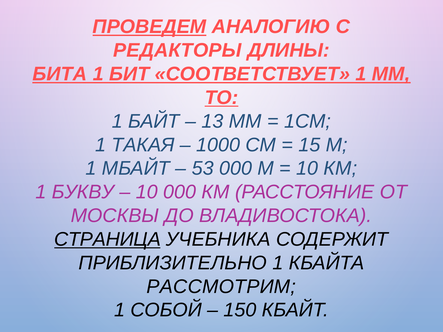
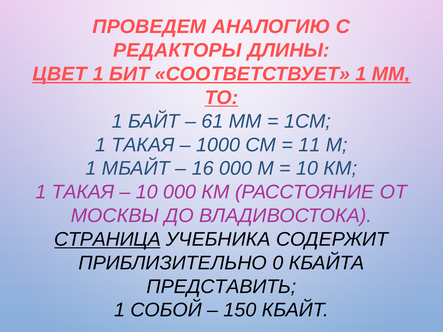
ПРОВЕДЕМ underline: present -> none (150, 27)
БИТА: БИТА -> ЦВЕТ (60, 74)
13: 13 -> 61 (212, 121)
15: 15 -> 11 (309, 145)
53: 53 -> 16 (203, 169)
БУКВУ: БУКВУ -> ТАКАЯ (83, 192)
ПРИБЛИЗИТЕЛЬНО 1: 1 -> 0 (278, 263)
РАССМОТРИМ: РАССМОТРИМ -> ПРЕДСТАВИТЬ (221, 287)
